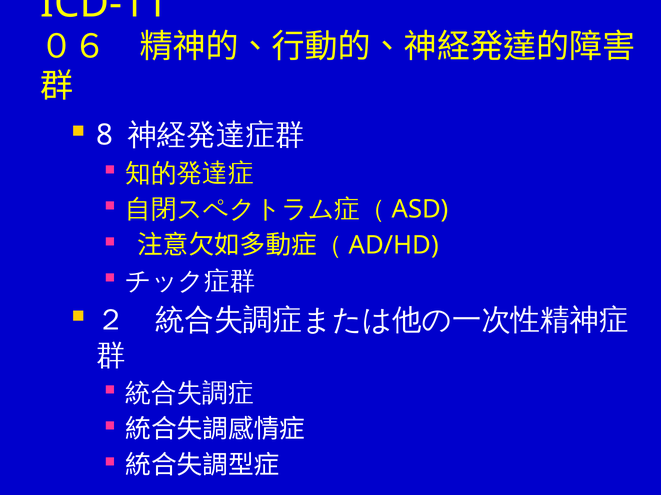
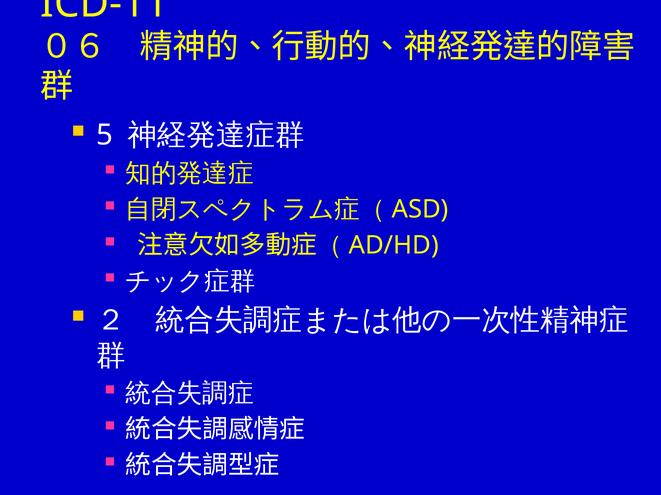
8: 8 -> 5 (105, 136)
